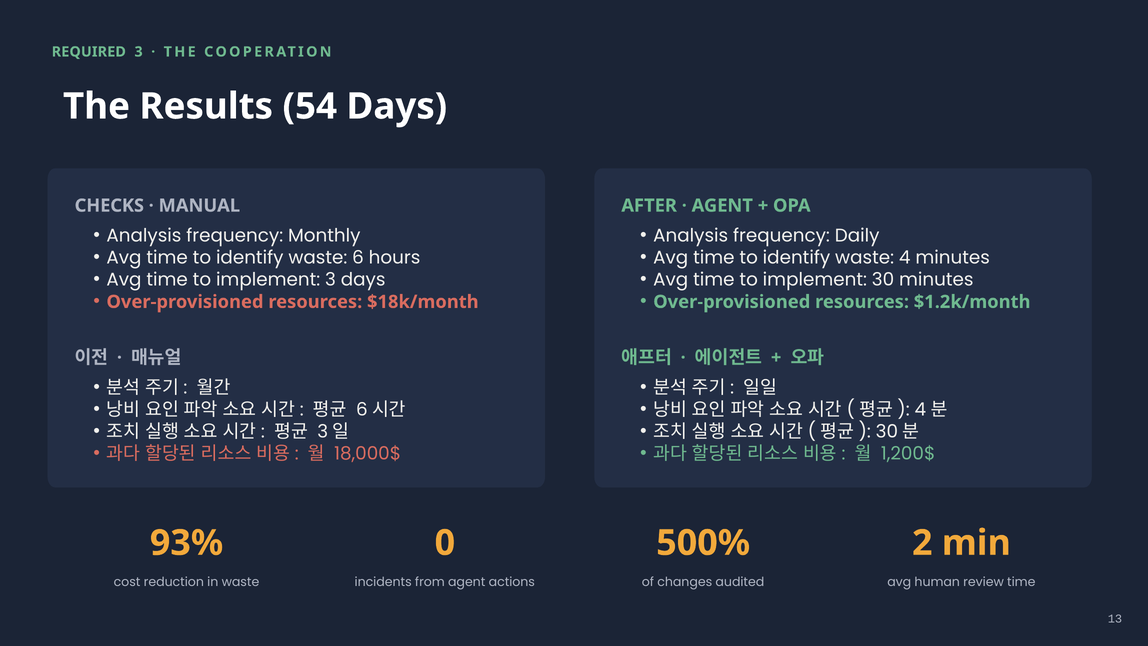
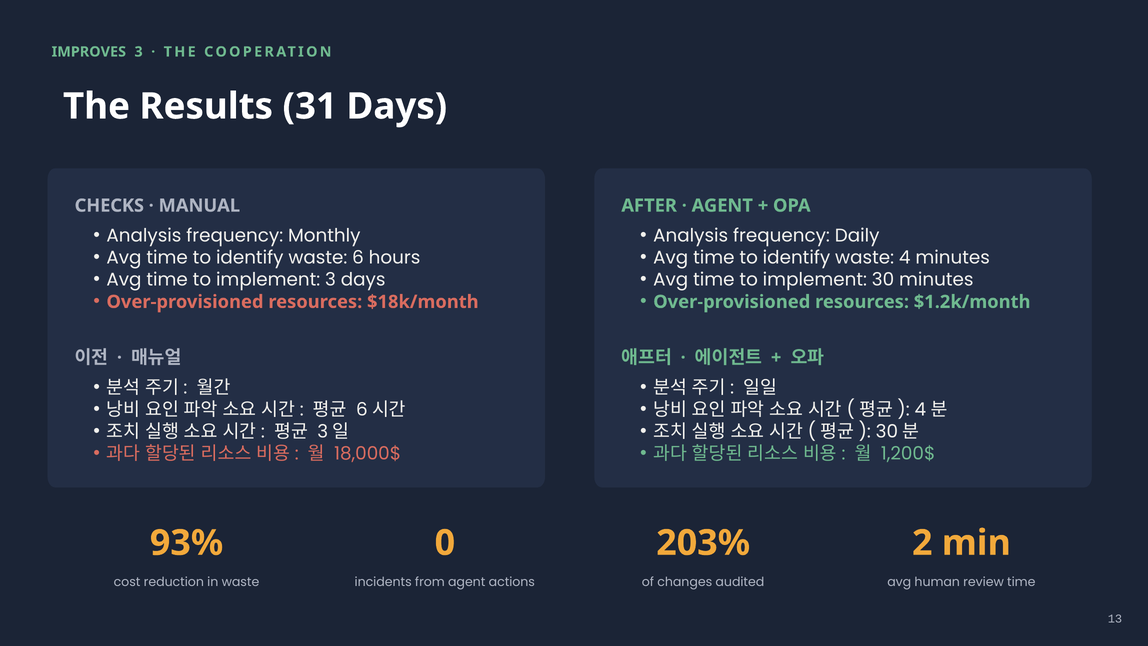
REQUIRED: REQUIRED -> IMPROVES (89, 52)
54: 54 -> 31 (310, 106)
500%: 500% -> 203% (703, 543)
